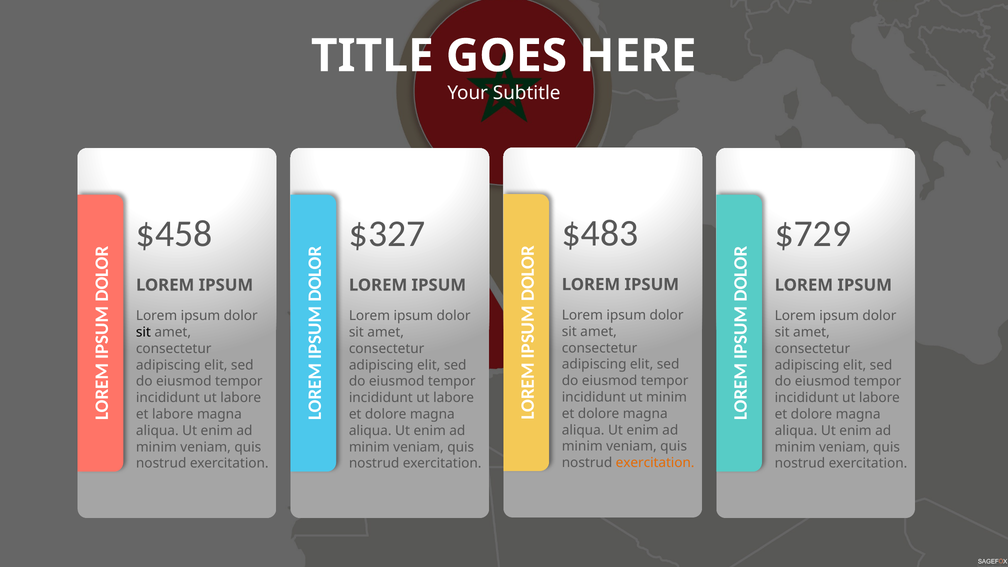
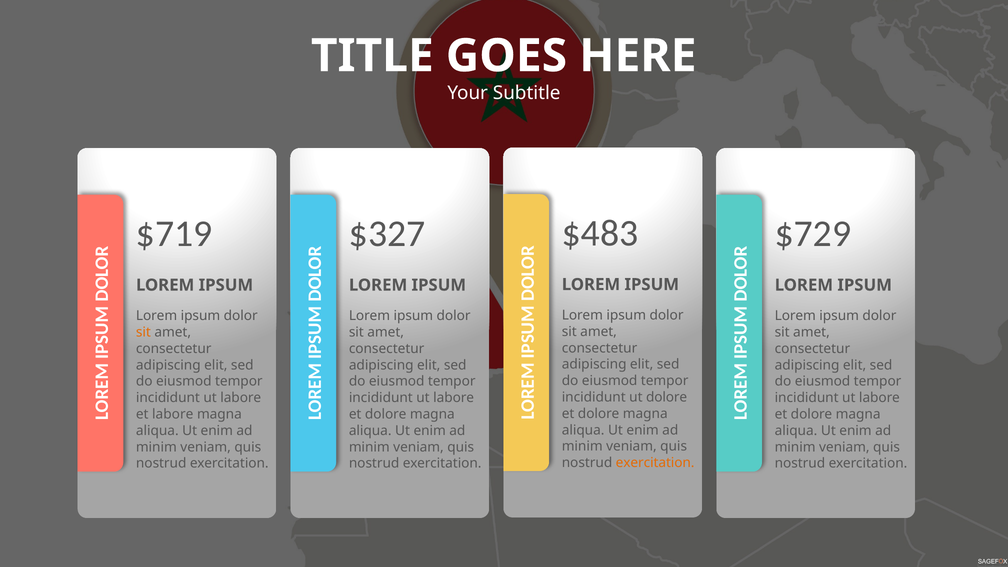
$458: $458 -> $719 (174, 234)
sit colour: black -> orange (143, 332)
ut minim: minim -> dolore (667, 397)
